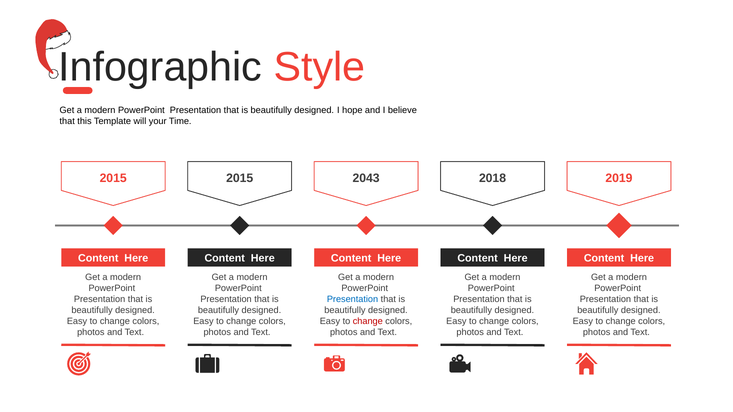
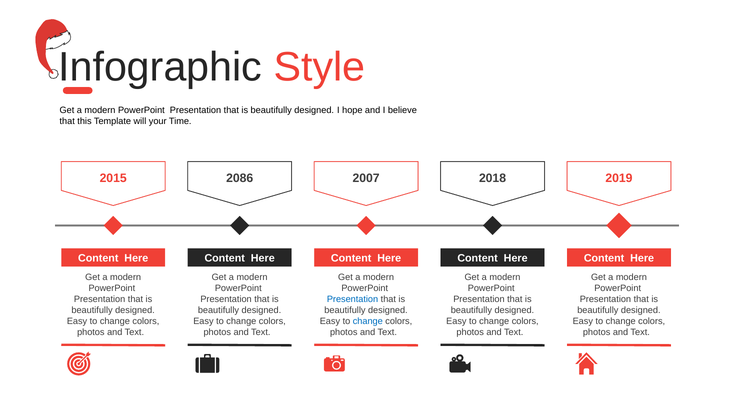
2015: 2015 -> 2086 (240, 179)
2043: 2043 -> 2007 (366, 179)
change colour: red -> blue (368, 321)
